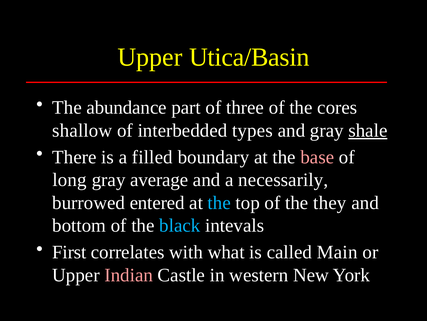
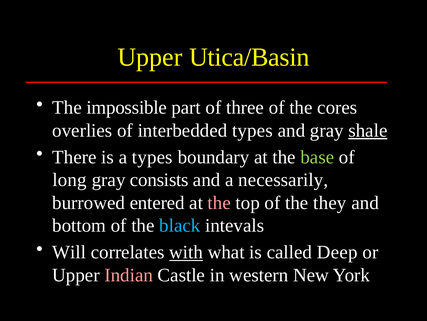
abundance: abundance -> impossible (127, 107)
shallow: shallow -> overlies (82, 130)
a filled: filled -> types (152, 157)
base colour: pink -> light green (317, 157)
average: average -> consists (159, 179)
the colour: light blue -> pink (219, 202)
First: First -> Will (69, 252)
with underline: none -> present (186, 252)
Main: Main -> Deep (337, 252)
